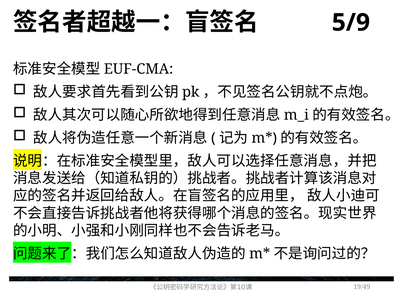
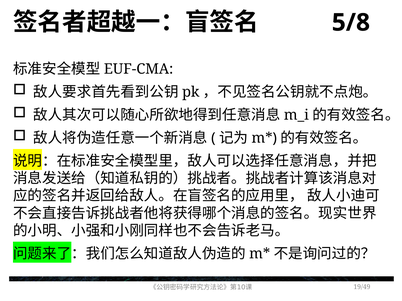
5/9: 5/9 -> 5/8 (351, 23)
